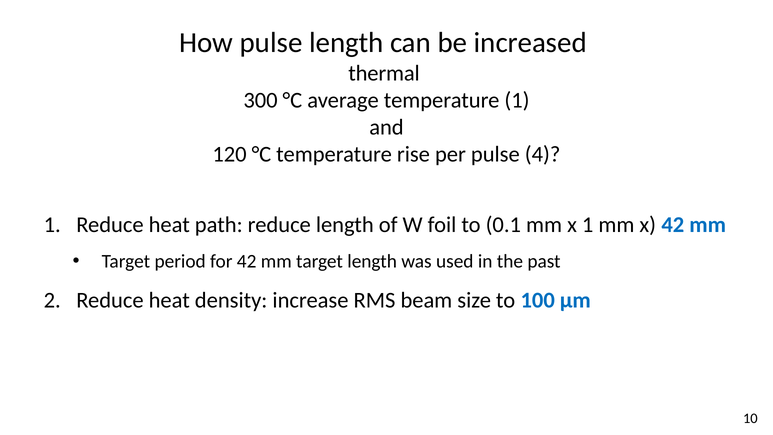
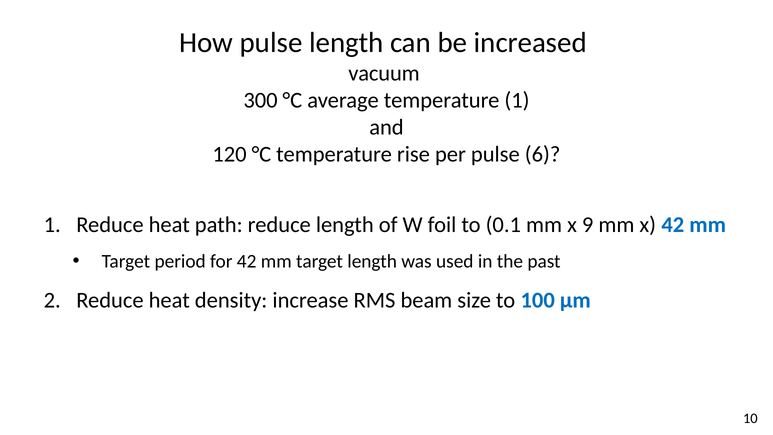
thermal: thermal -> vacuum (384, 73)
4: 4 -> 6 (543, 154)
x 1: 1 -> 9 (588, 225)
